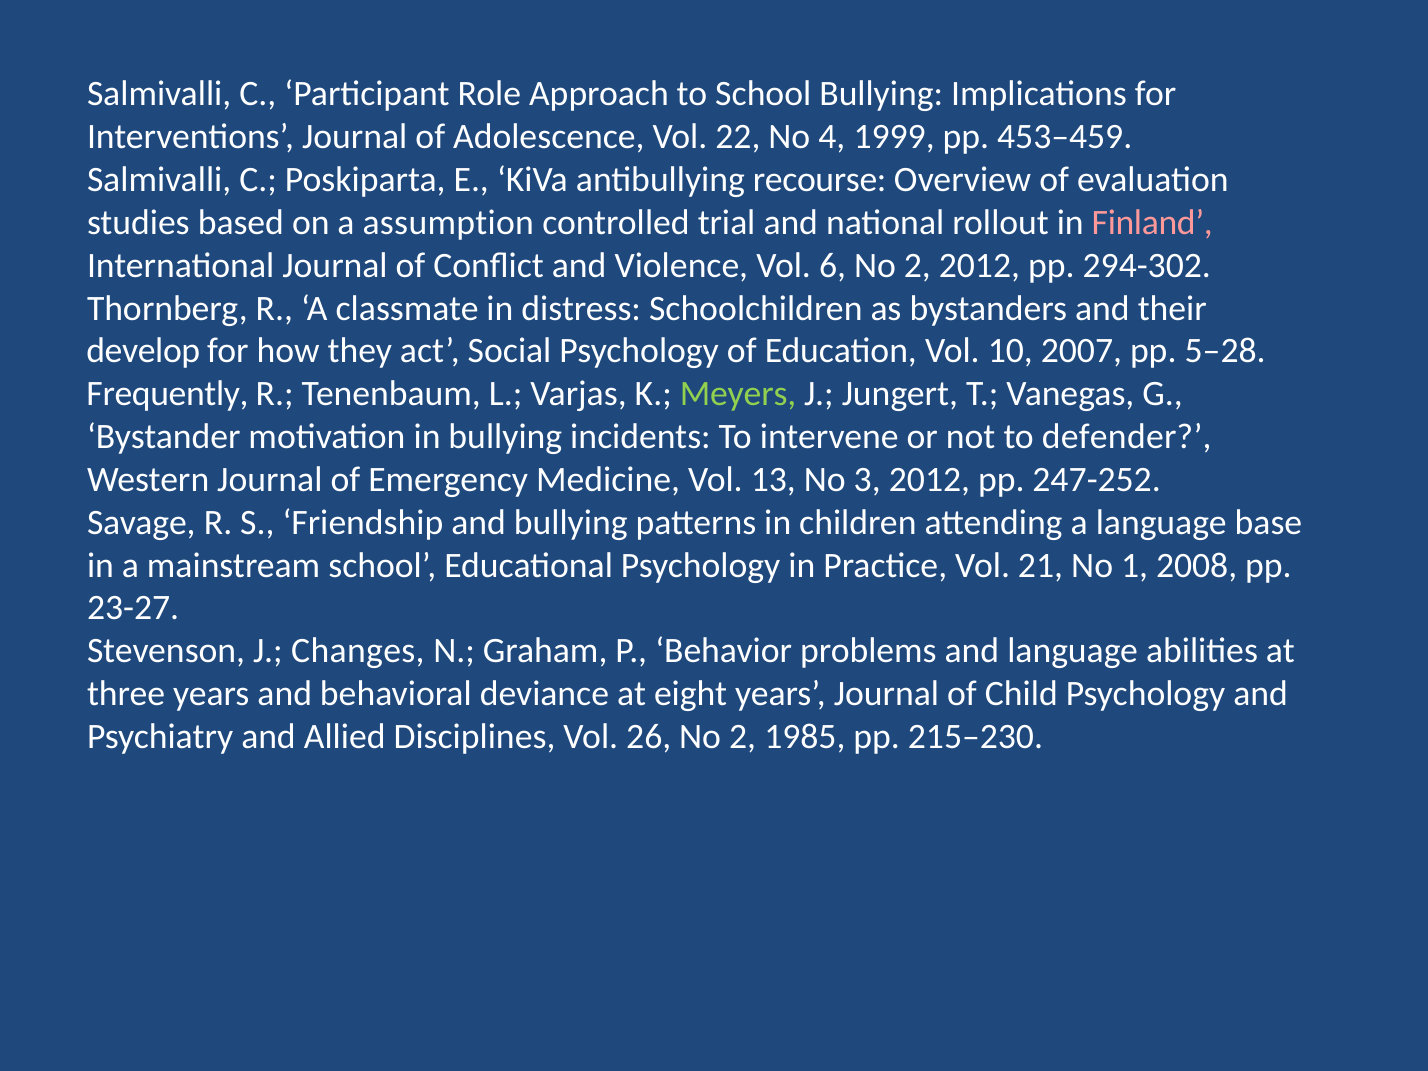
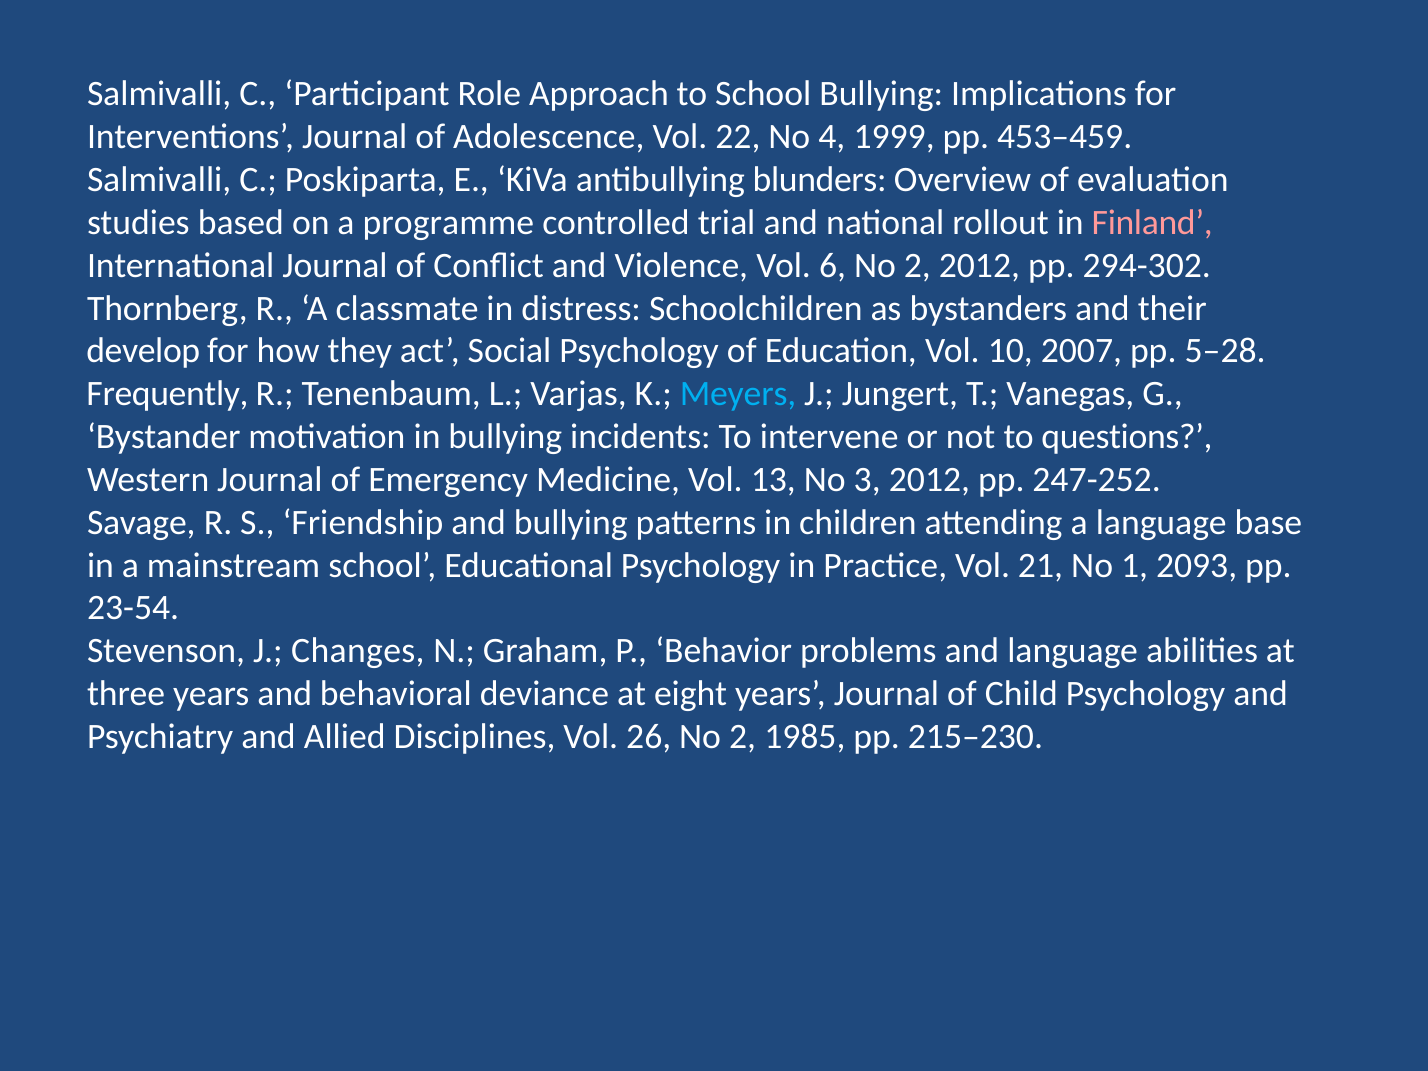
recourse: recourse -> blunders (820, 180)
assumption: assumption -> programme (448, 223)
Meyers colour: light green -> light blue (738, 394)
defender: defender -> questions (1127, 437)
2008: 2008 -> 2093 (1197, 565)
23-27: 23-27 -> 23-54 (133, 608)
